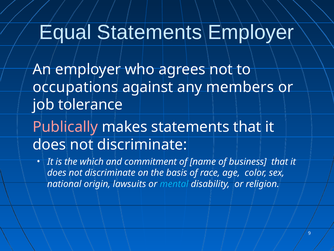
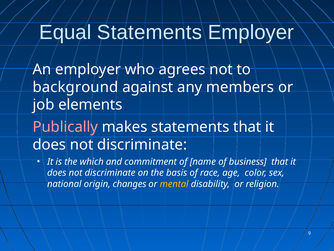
occupations: occupations -> background (75, 87)
tolerance: tolerance -> elements (90, 105)
lawsuits: lawsuits -> changes (130, 184)
mental colour: light blue -> yellow (174, 184)
